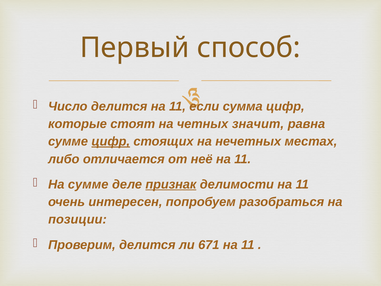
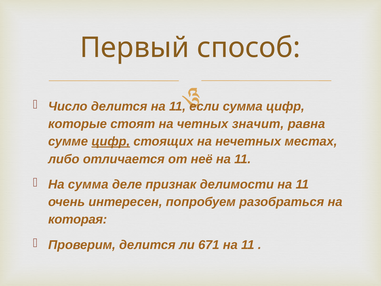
На сумме: сумме -> сумма (88, 184)
признак underline: present -> none (171, 184)
позиции: позиции -> которая (78, 219)
